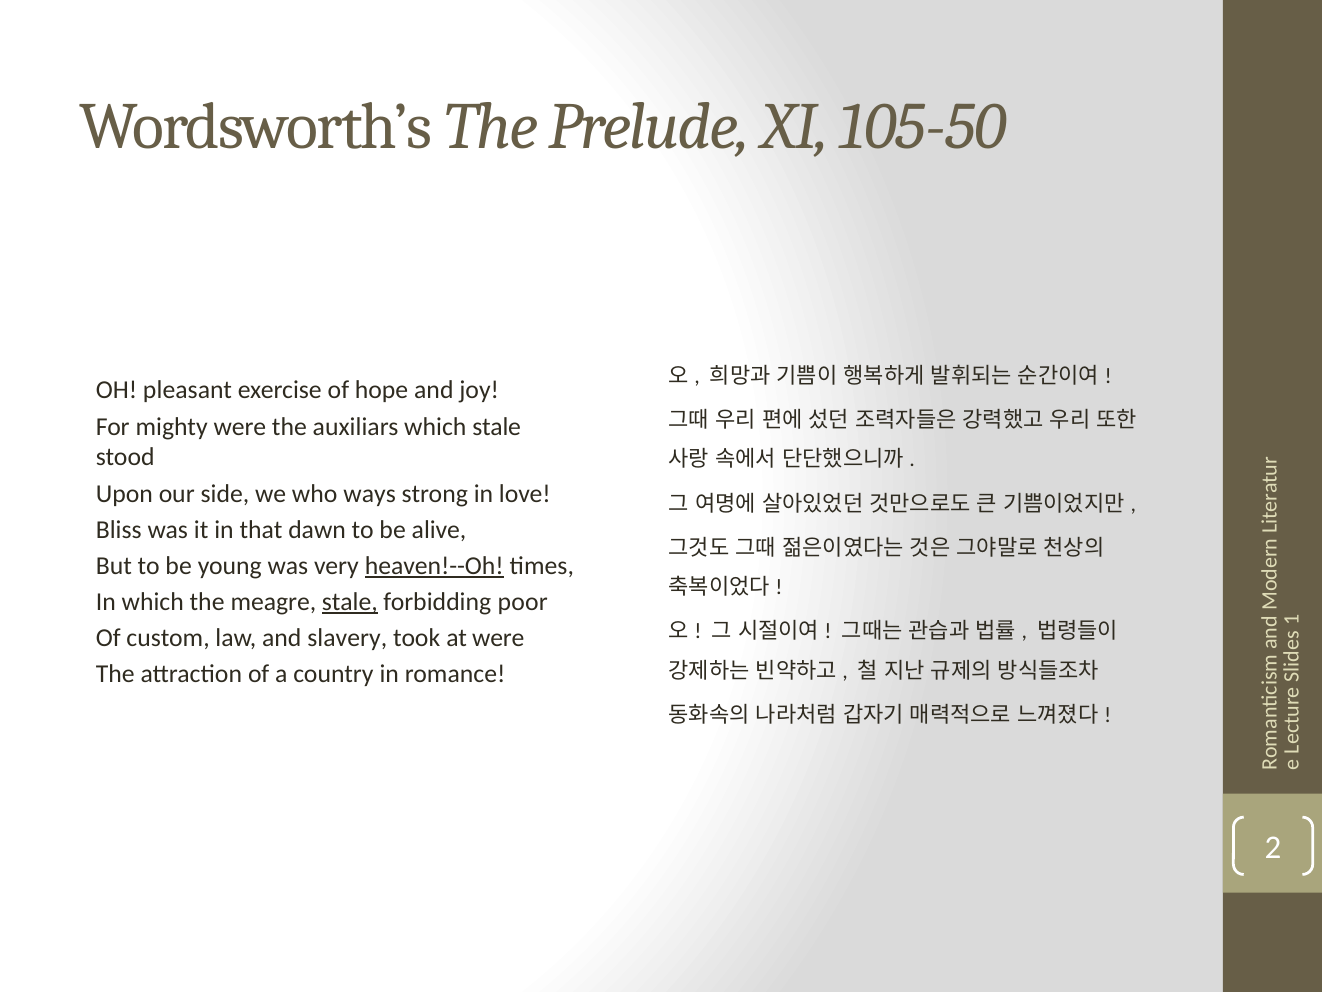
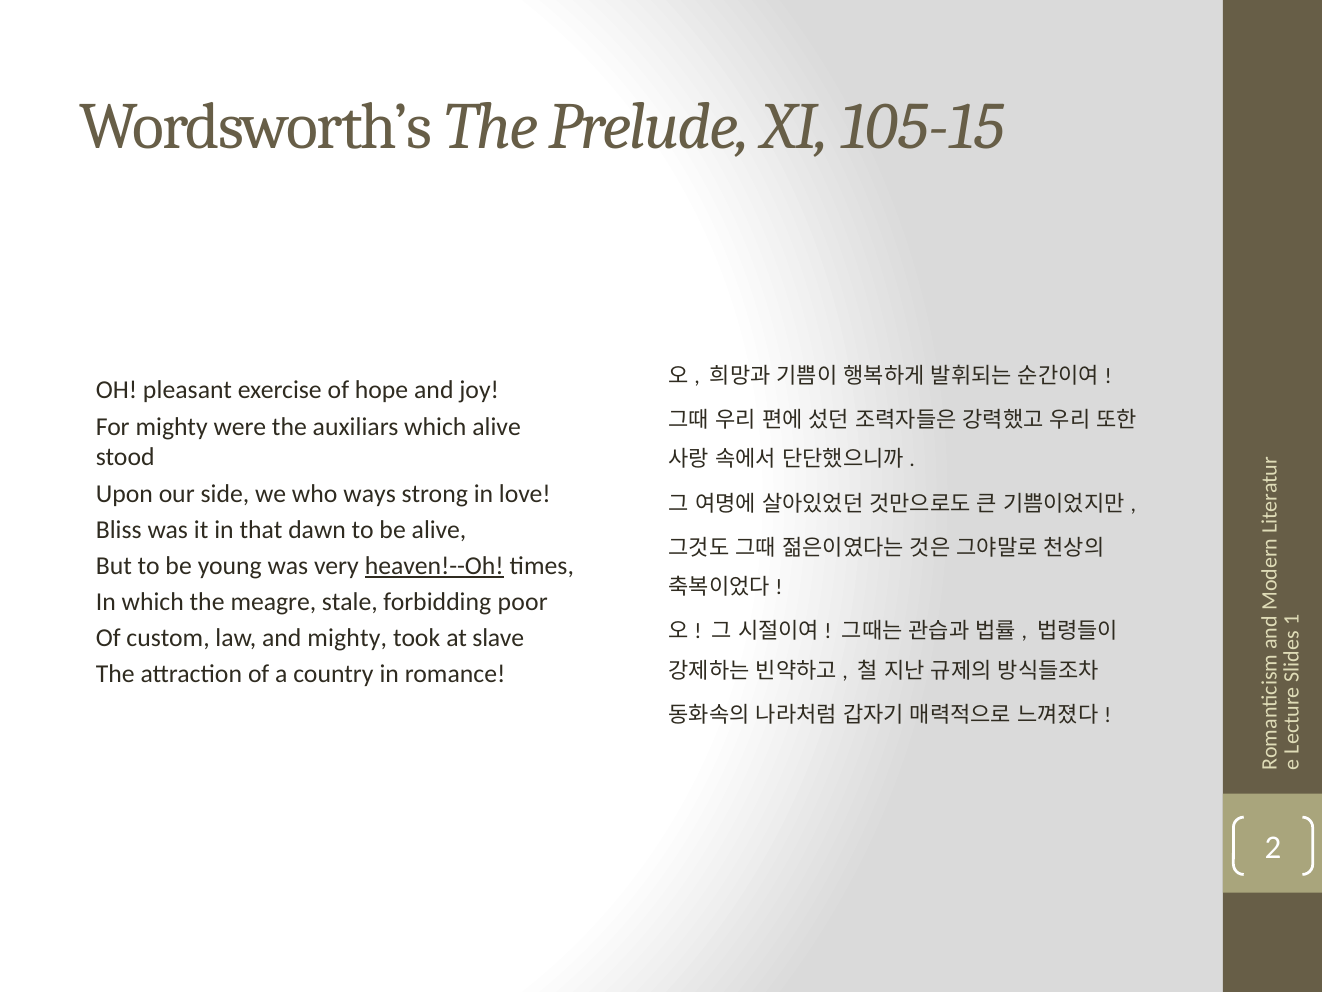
105-50: 105-50 -> 105-15 (922, 127)
which stale: stale -> alive (497, 426)
stale underline: present -> none (350, 602)
and slavery: slavery -> mighty (347, 638)
at were: were -> slave (498, 638)
